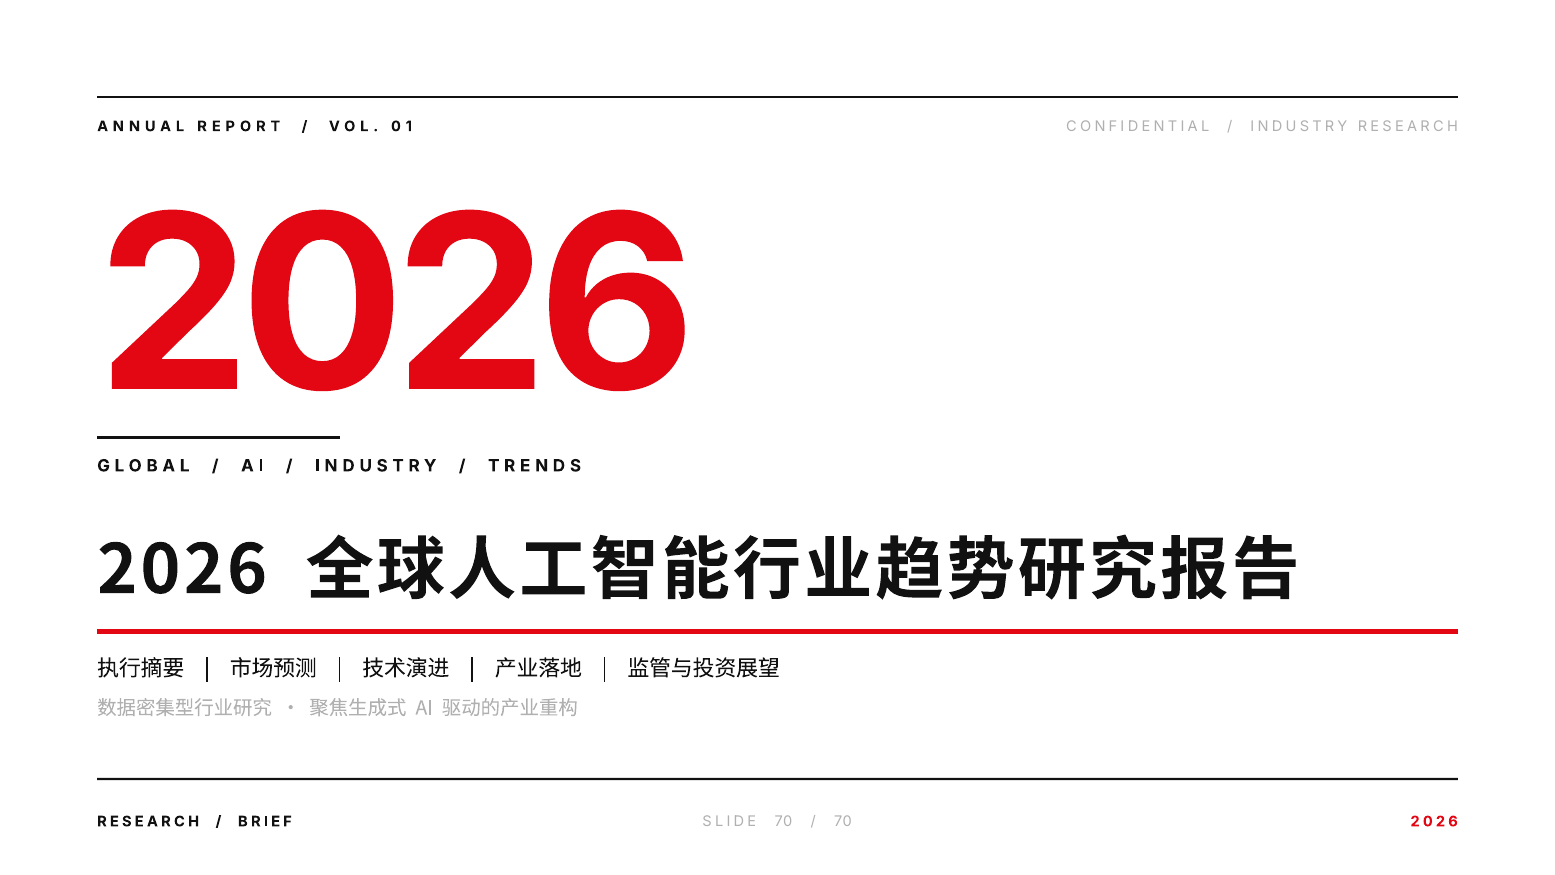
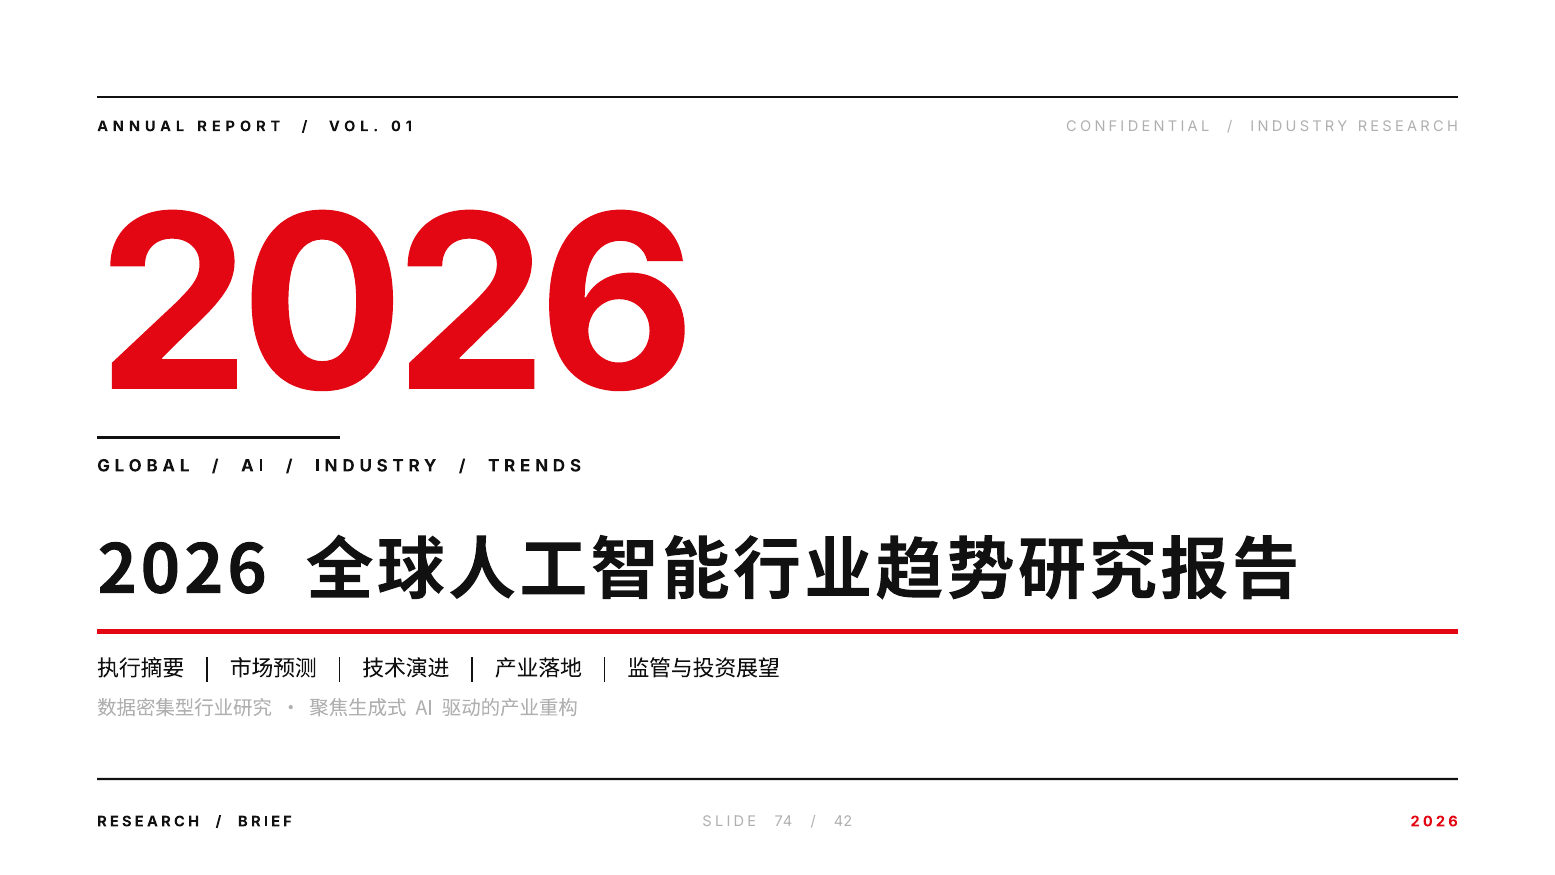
SLIDE 70: 70 -> 74 (783, 821)
70: 70 -> 42 (843, 821)
